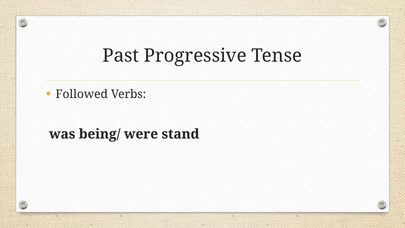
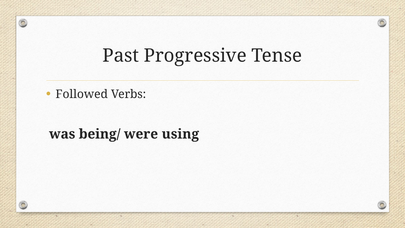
stand: stand -> using (180, 134)
